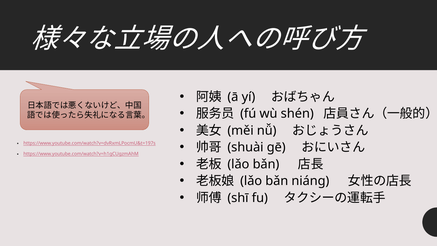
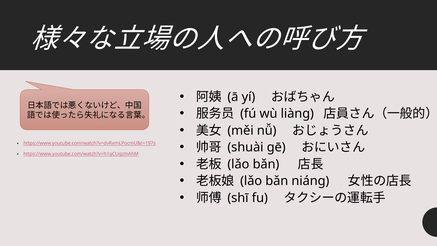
shén: shén -> liàng (297, 114)
